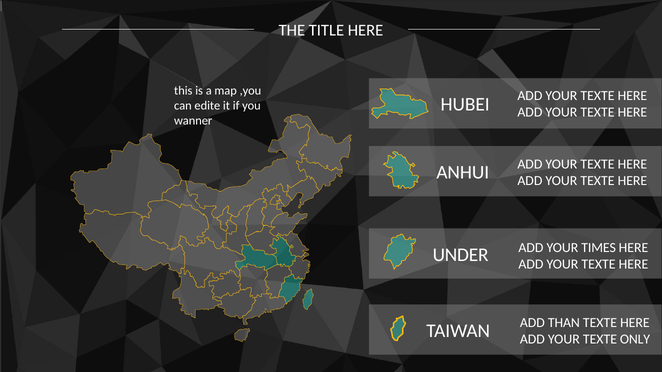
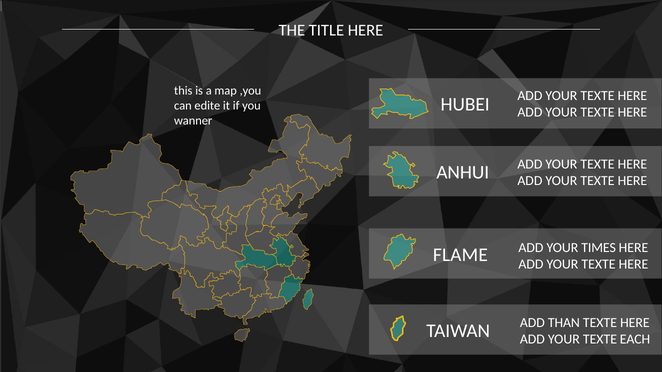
UNDER: UNDER -> FLAME (460, 255)
ONLY: ONLY -> EACH (635, 339)
